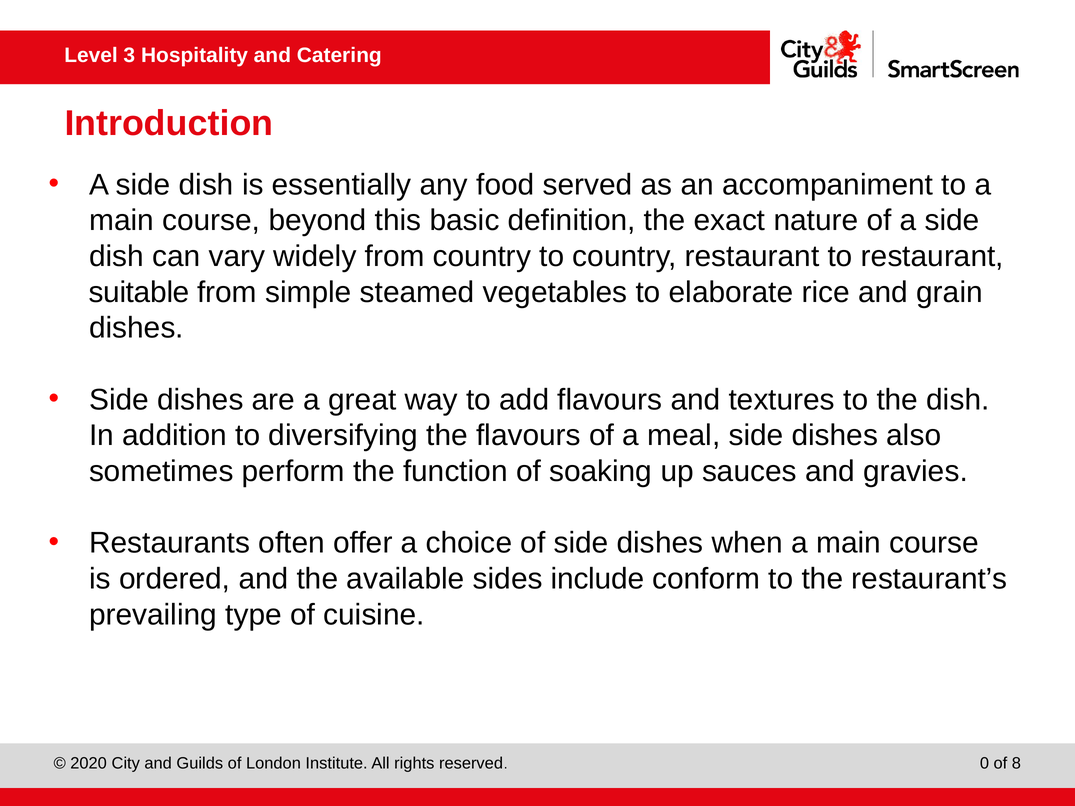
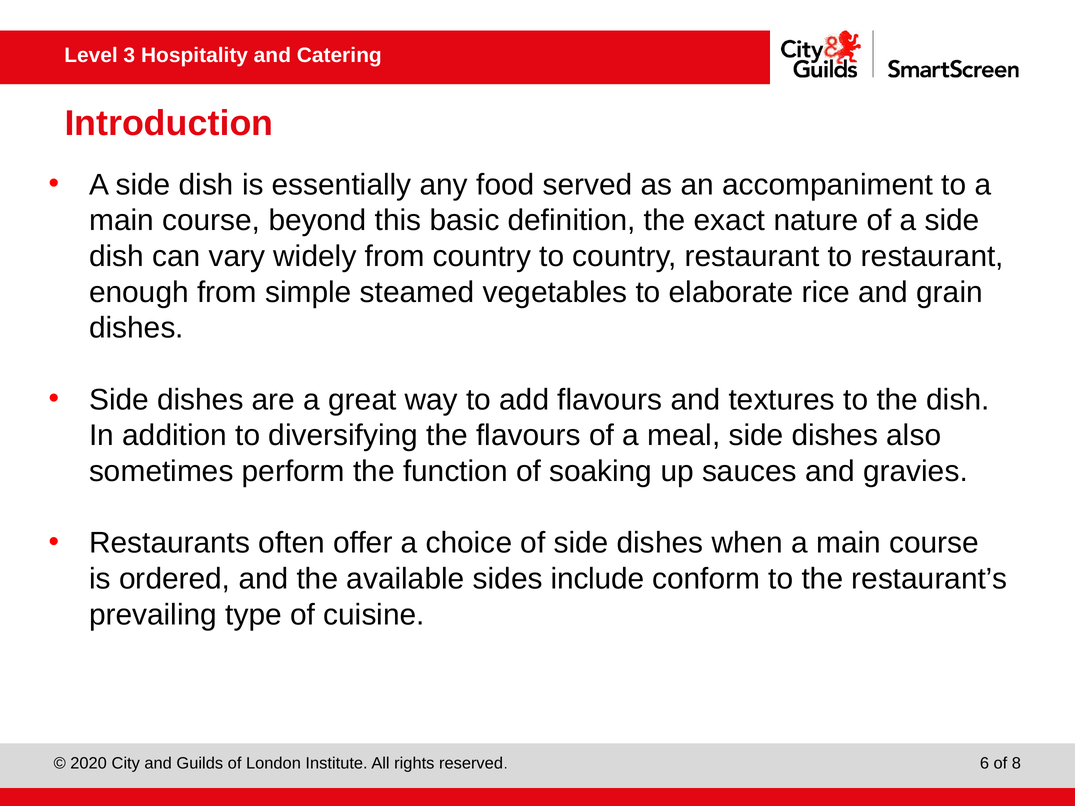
suitable: suitable -> enough (139, 292)
0: 0 -> 6 (985, 764)
